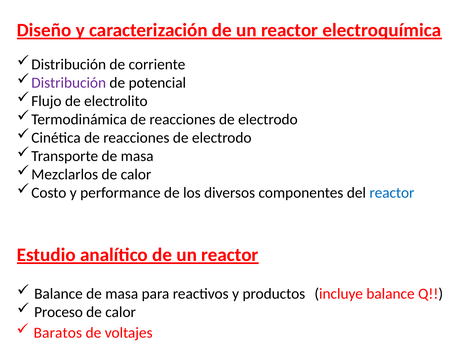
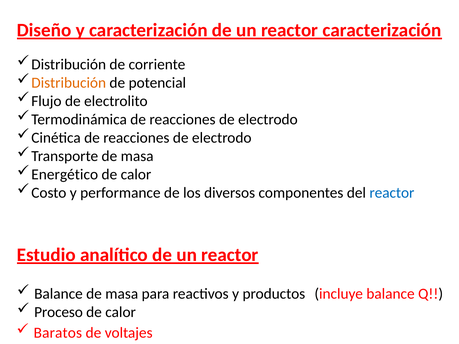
reactor electroquímica: electroquímica -> caracterización (382, 30)
Distribución colour: purple -> orange (69, 83)
Mezclarlos: Mezclarlos -> Energético (65, 175)
